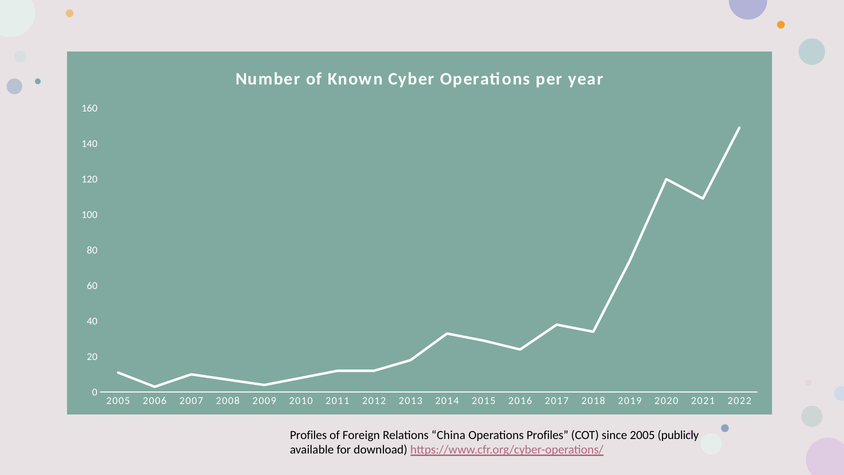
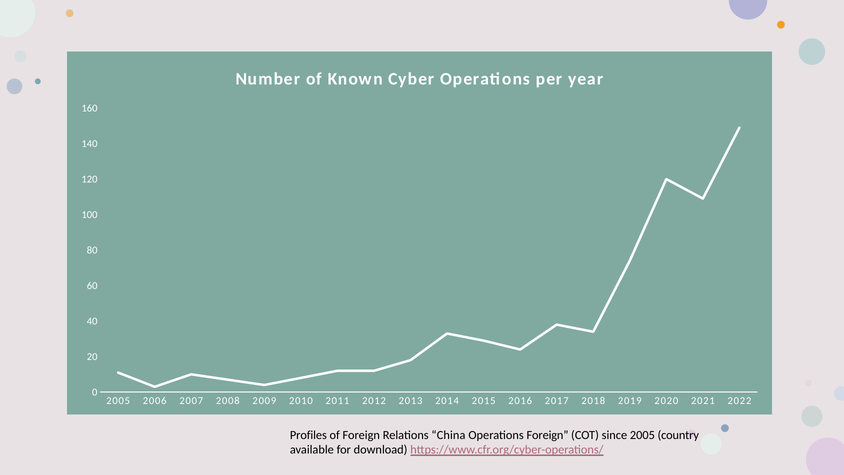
Operations Profiles: Profiles -> Foreign (548, 435)
publicly: publicly -> country (678, 435)
